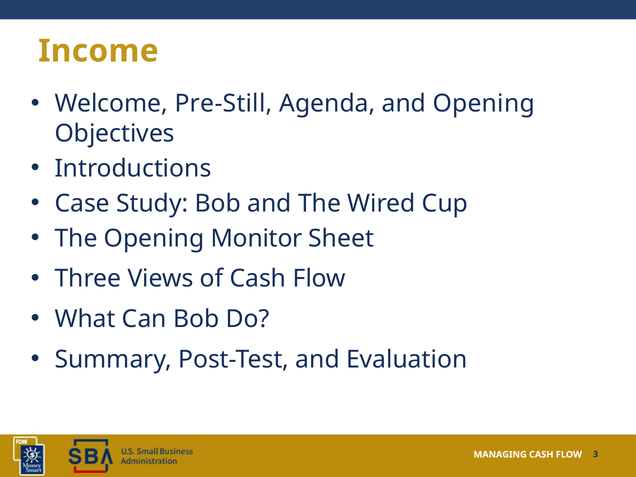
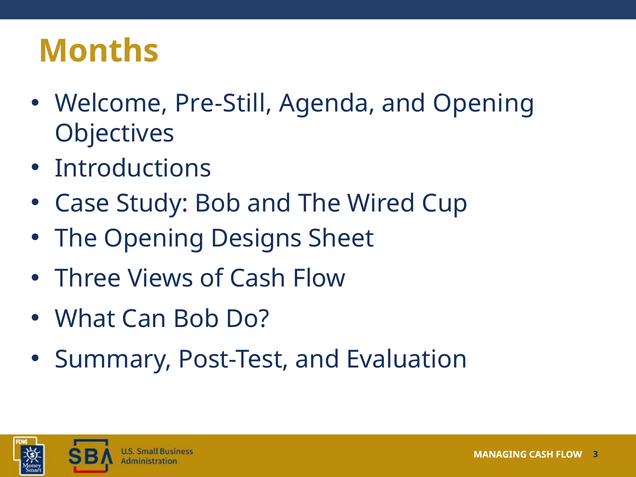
Income: Income -> Months (99, 51)
Monitor: Monitor -> Designs (257, 238)
